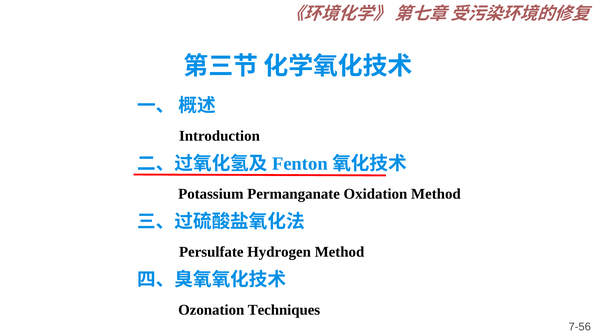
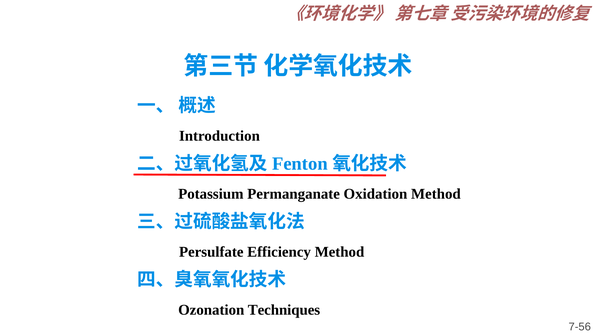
Hydrogen: Hydrogen -> Efficiency (279, 252)
